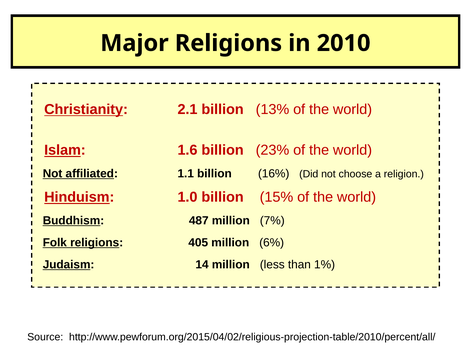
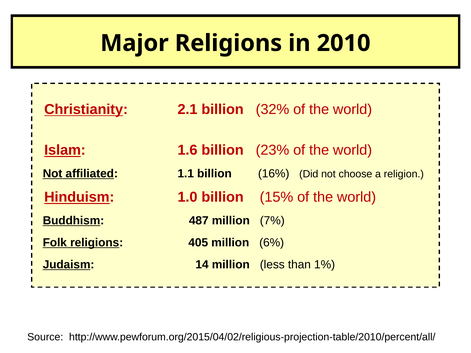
13%: 13% -> 32% (272, 109)
